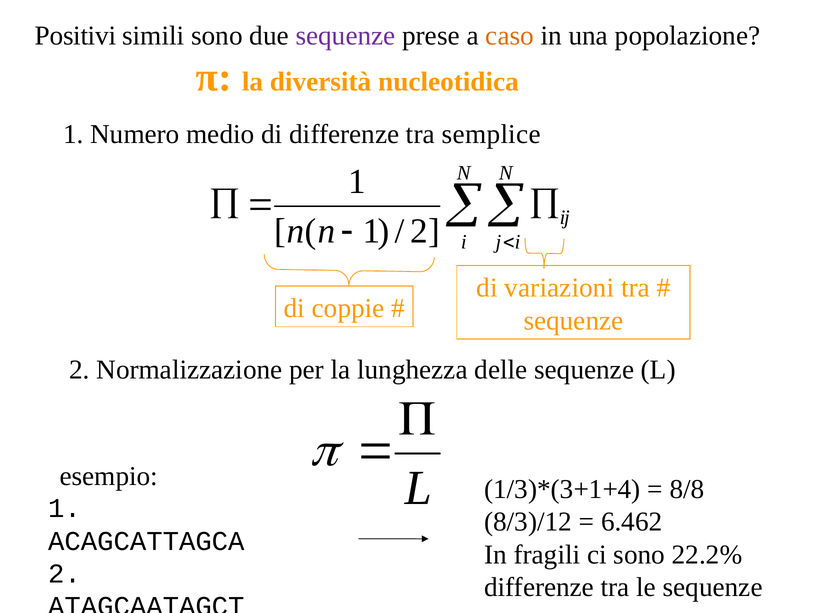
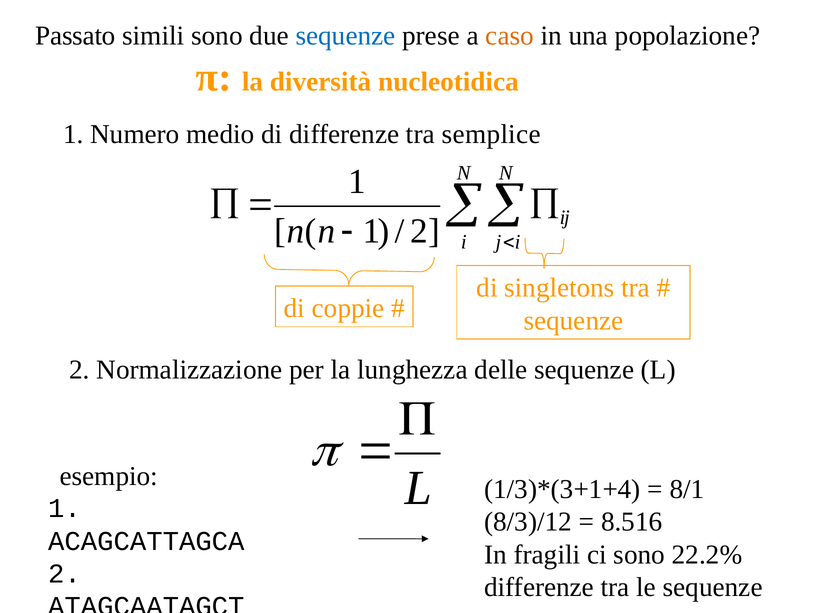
Positivi: Positivi -> Passato (75, 36)
sequenze colour: purple -> blue (346, 36)
variazioni: variazioni -> singletons (559, 288)
8/8: 8/8 -> 8/1 (687, 490)
6.462: 6.462 -> 8.516 (632, 522)
